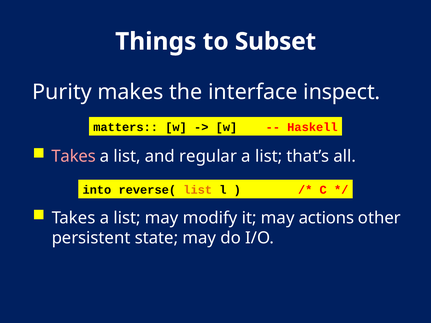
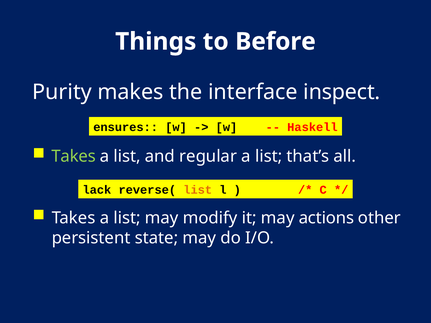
Subset: Subset -> Before (275, 42)
matters: matters -> ensures (126, 127)
Takes colour: pink -> light green (74, 156)
into: into -> lack (97, 190)
